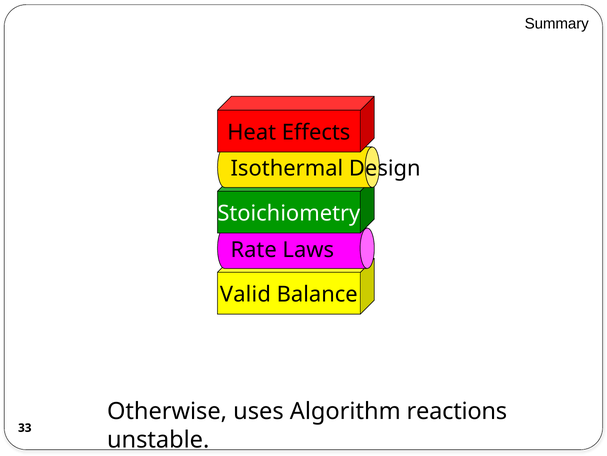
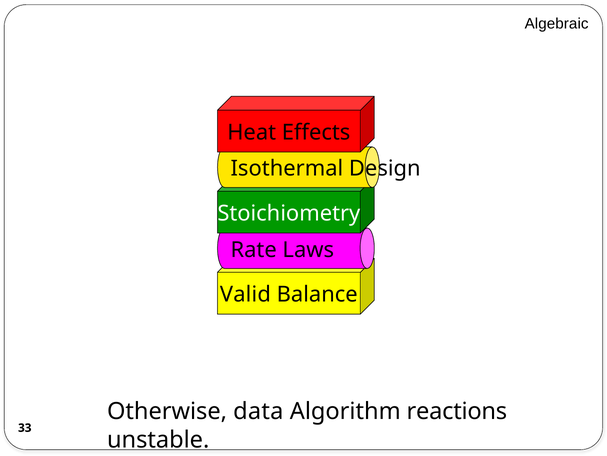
Summary: Summary -> Algebraic (557, 24)
uses: uses -> data (258, 411)
